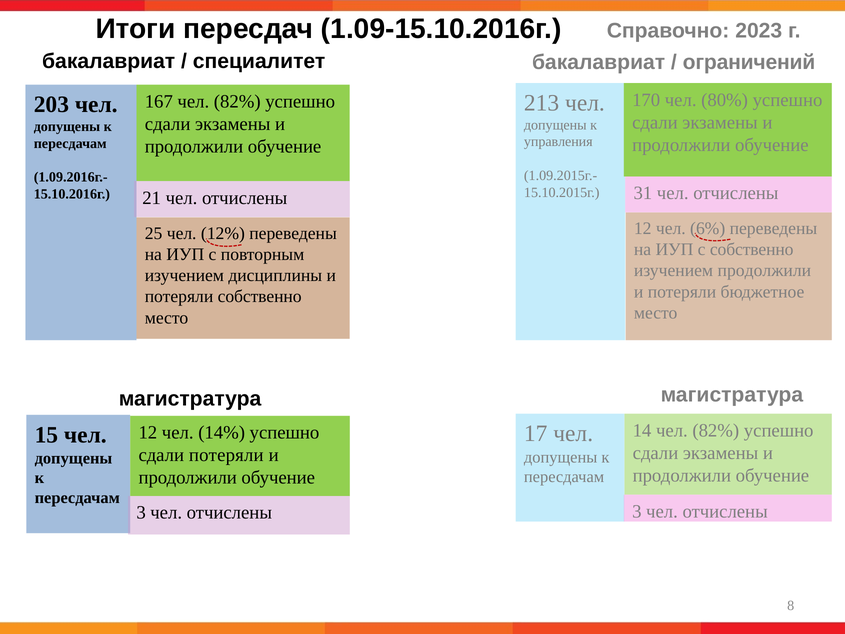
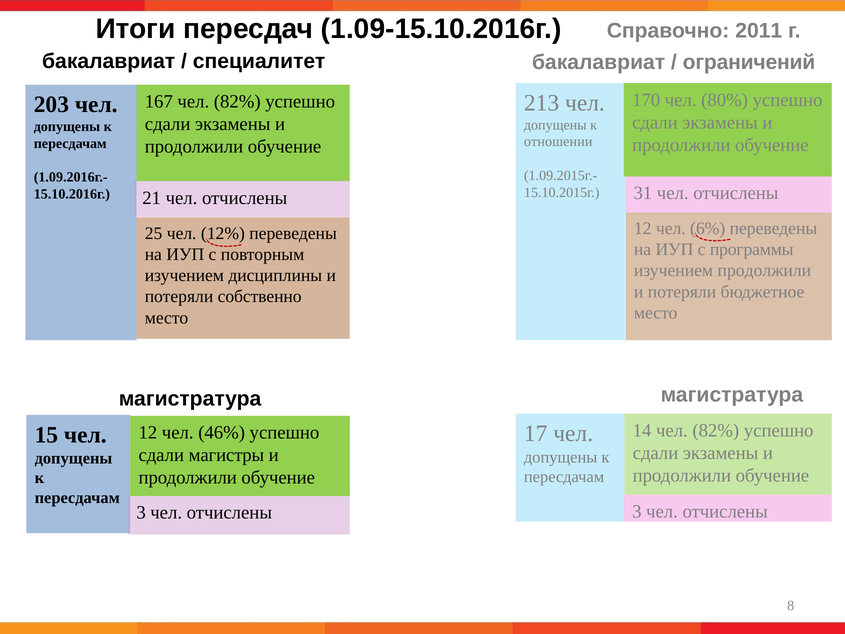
2023: 2023 -> 2011 (759, 31)
управления: управления -> отношении (558, 142)
с собственно: собственно -> программы (752, 249)
14%: 14% -> 46% (222, 432)
сдали потеряли: потеряли -> магистры (226, 455)
